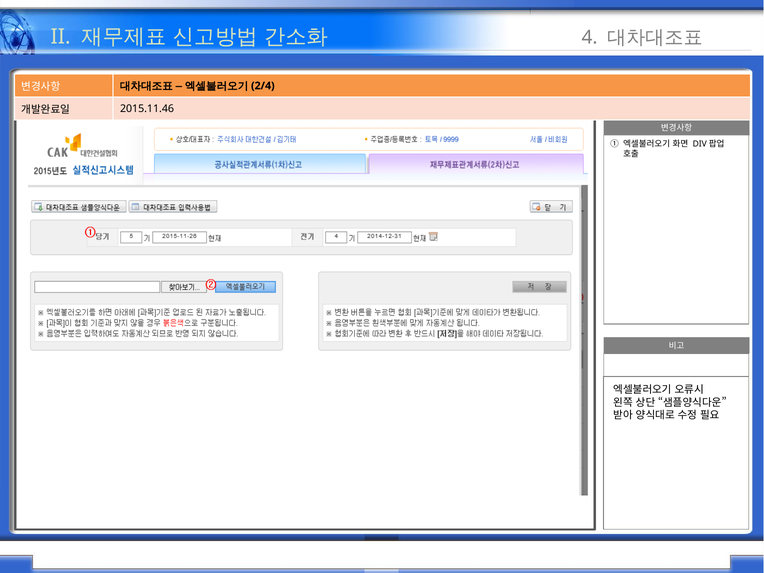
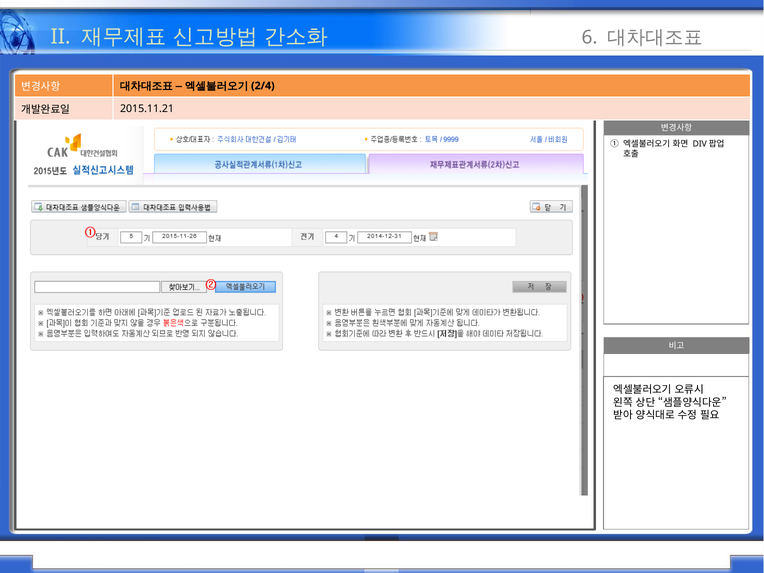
4: 4 -> 6 (590, 38)
2015.11.46: 2015.11.46 -> 2015.11.21 (147, 109)
